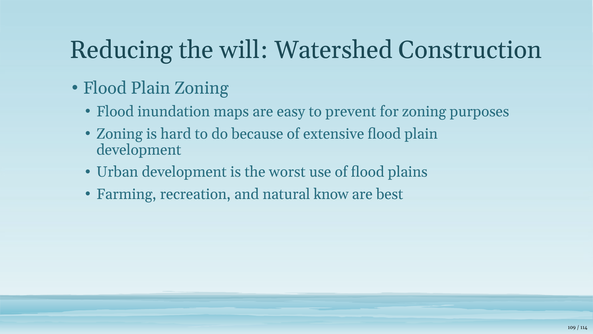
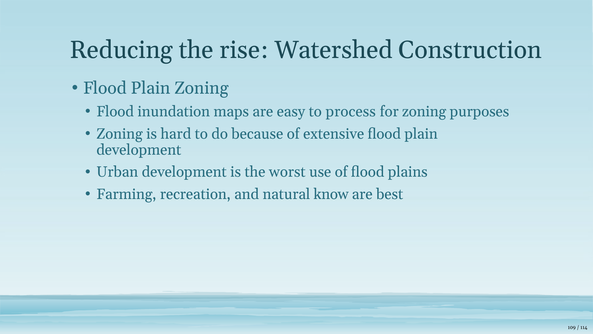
will: will -> rise (244, 50)
prevent: prevent -> process (351, 111)
